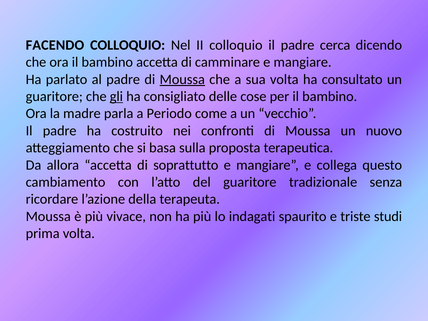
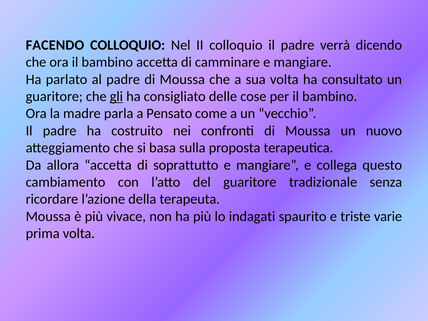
cerca: cerca -> verrà (335, 45)
Moussa underline: present -> none (182, 79)
Periodo: Periodo -> Pensato (169, 114)
studi: studi -> varie (388, 216)
